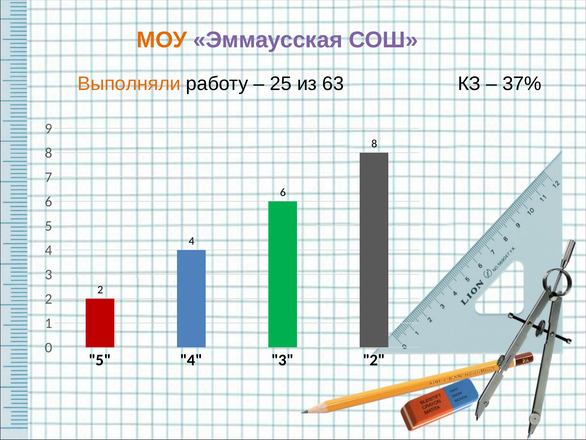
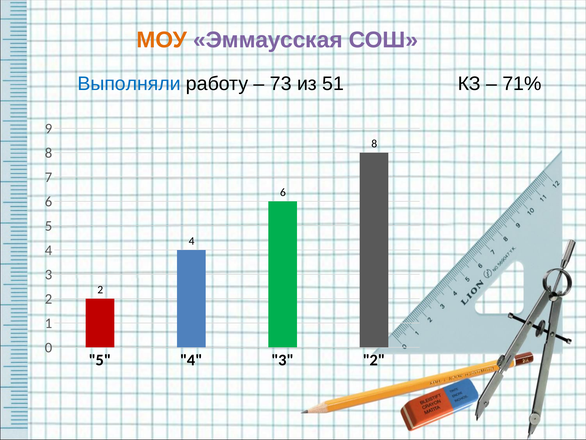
Выполняли colour: orange -> blue (129, 84)
25: 25 -> 73 (281, 84)
63: 63 -> 51 (333, 84)
37%: 37% -> 71% (522, 84)
